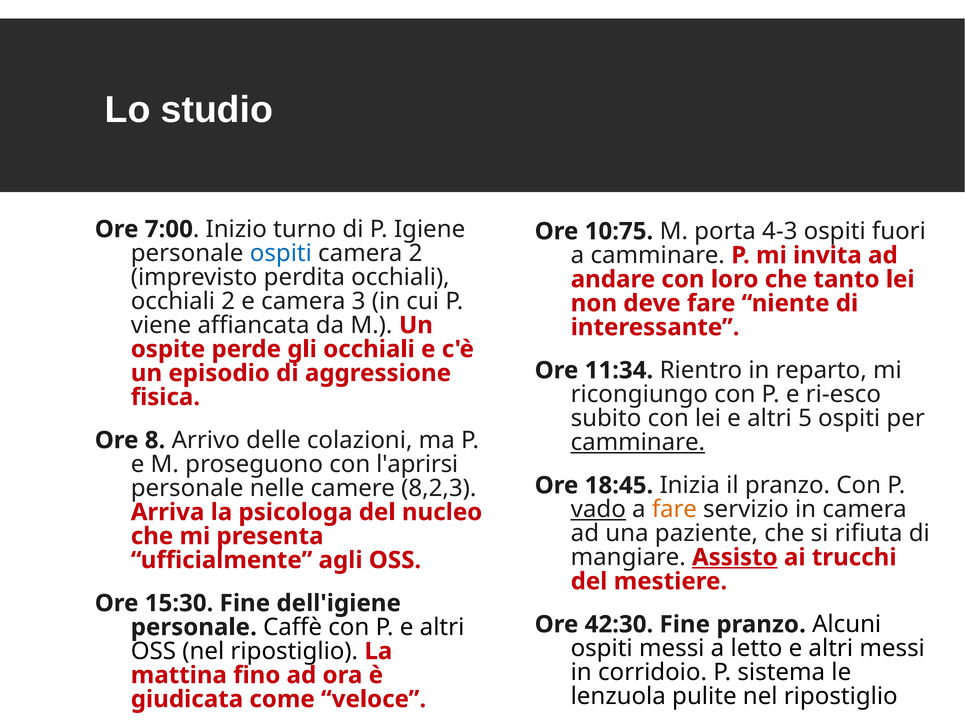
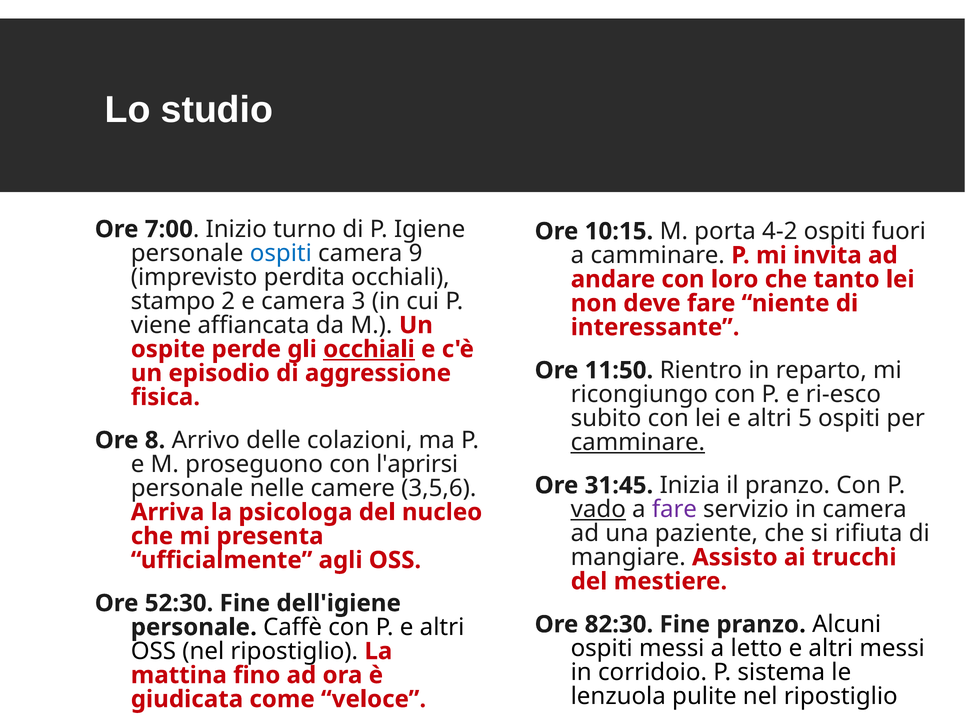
10:75: 10:75 -> 10:15 (619, 232)
4-3: 4-3 -> 4-2 (780, 232)
camera 2: 2 -> 9 (416, 254)
occhiali: occhiali -> stampo (173, 302)
occhiali underline: none -> present (369, 350)
11:34: 11:34 -> 11:50 (619, 371)
18:45: 18:45 -> 31:45 (619, 486)
8,2,3: 8,2,3 -> 3,5,6 (439, 489)
fare colour: orange -> purple (674, 510)
Assisto underline: present -> none (735, 558)
15:30: 15:30 -> 52:30 (179, 604)
42:30: 42:30 -> 82:30 (619, 625)
